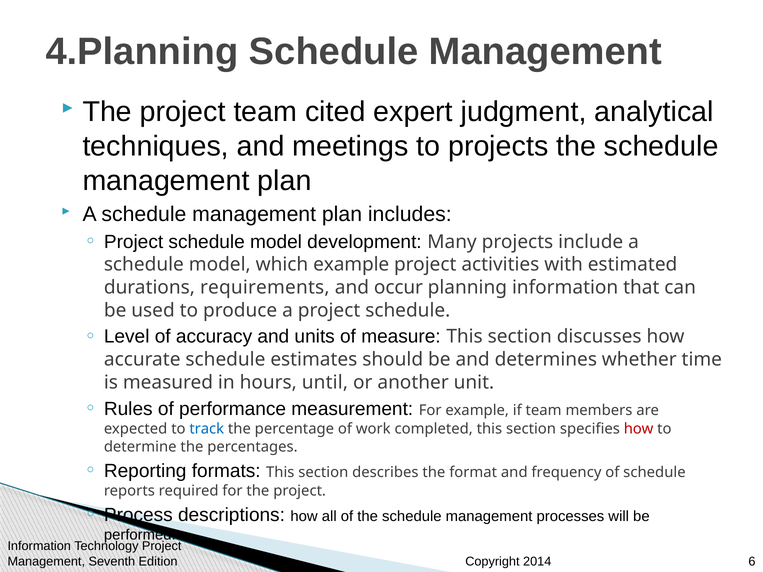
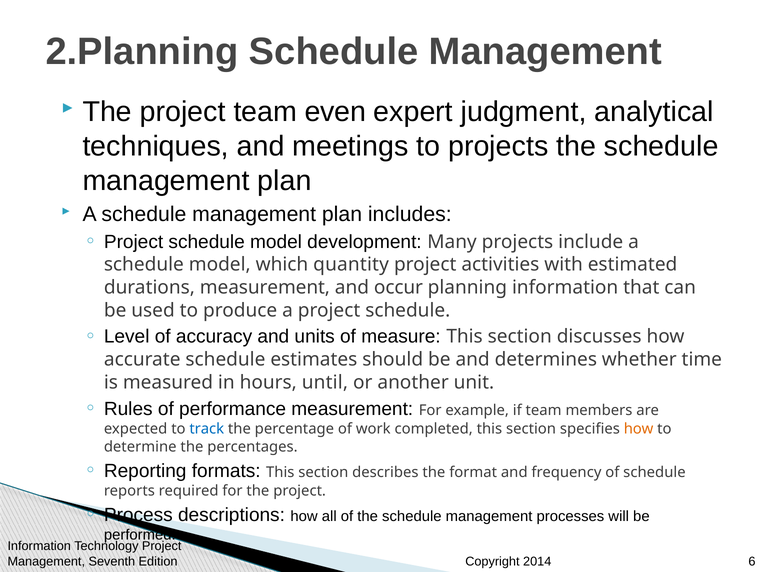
4.Planning: 4.Planning -> 2.Planning (142, 52)
cited: cited -> even (335, 112)
which example: example -> quantity (351, 265)
durations requirements: requirements -> measurement (265, 288)
how colour: red -> orange (639, 429)
